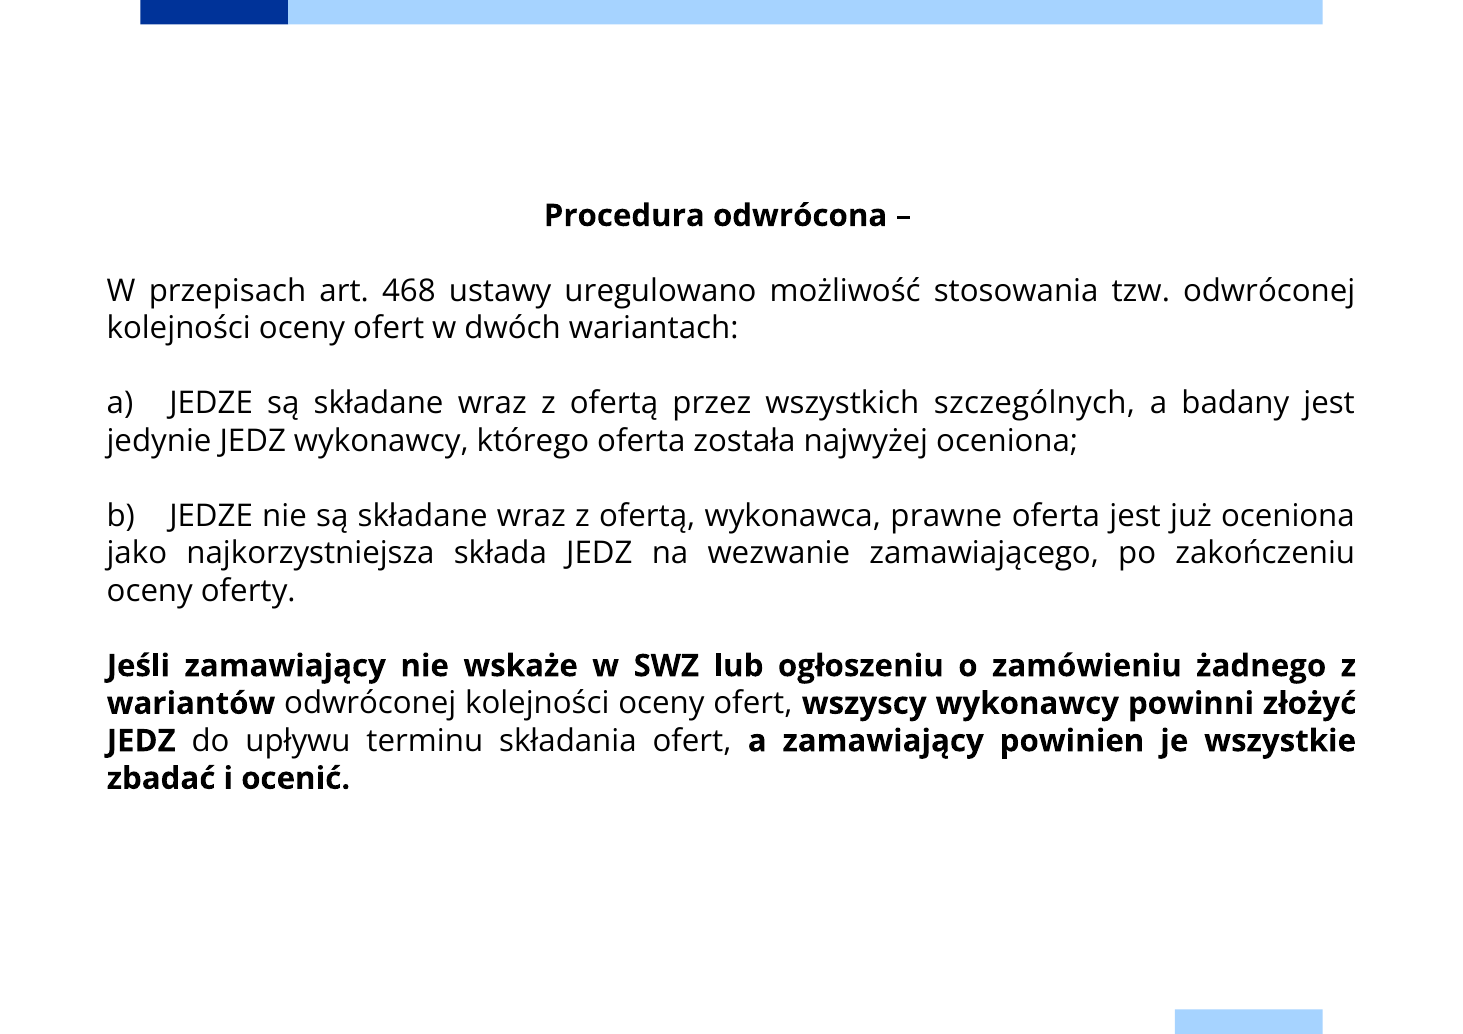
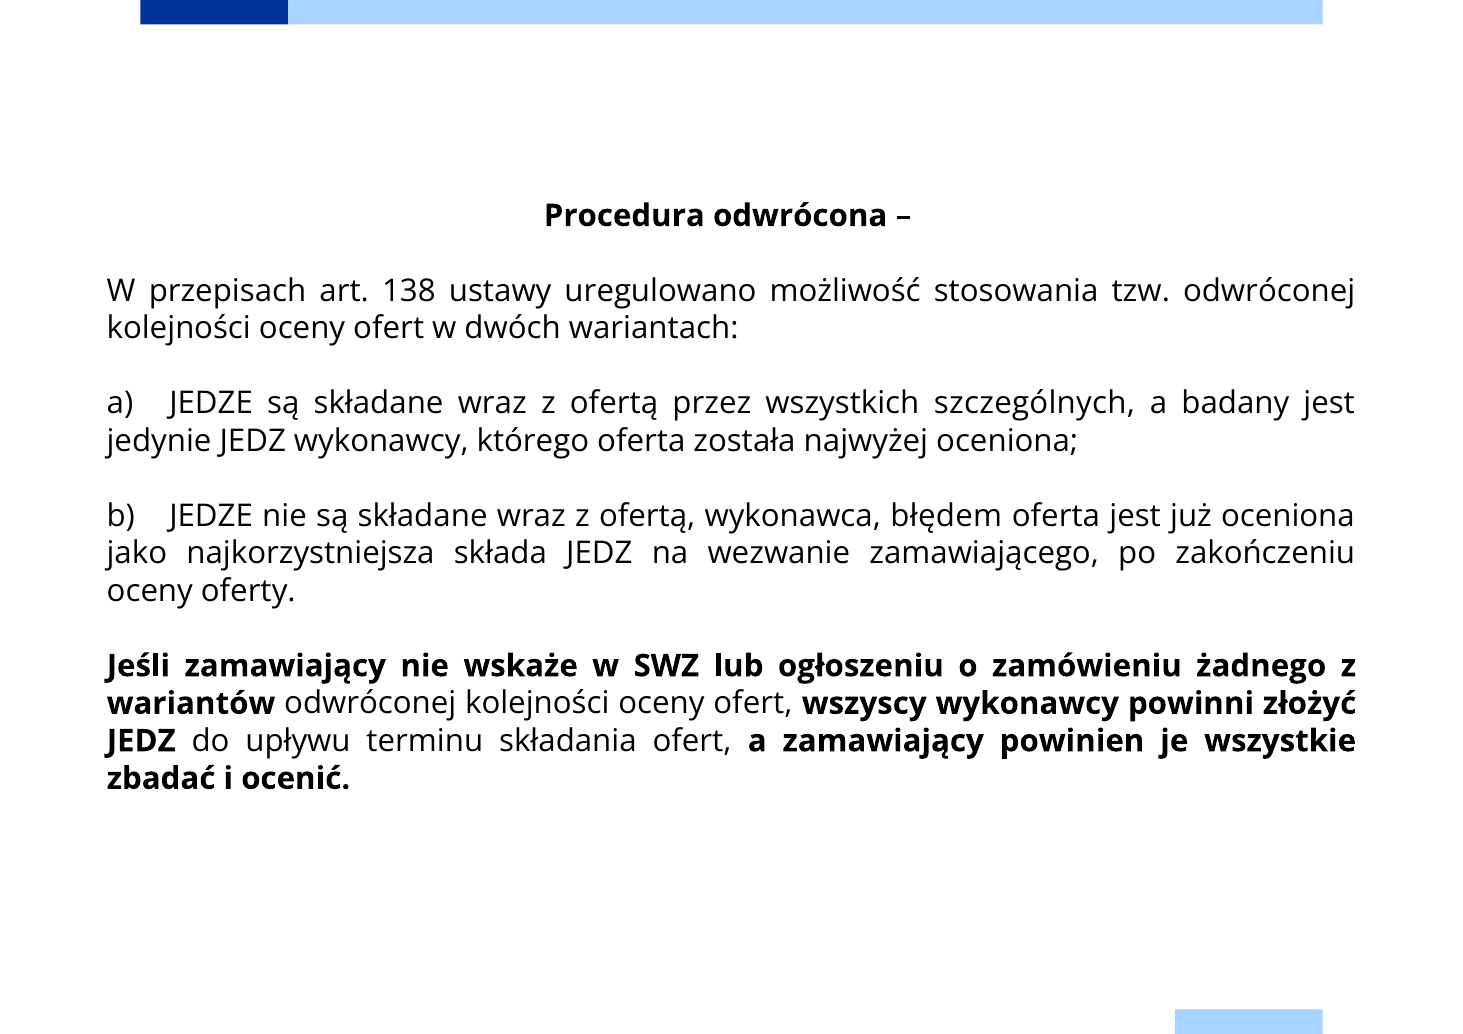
468: 468 -> 138 (409, 291)
prawne: prawne -> błędem (946, 516)
